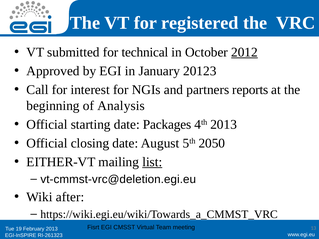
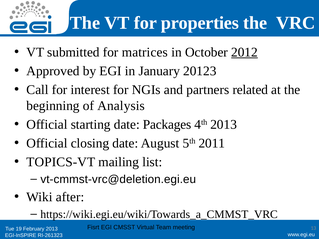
registered: registered -> properties (200, 23)
technical: technical -> matrices (145, 52)
reports: reports -> related (250, 90)
2050: 2050 -> 2011 (212, 143)
EITHER-VT: EITHER-VT -> TOPICS-VT (61, 162)
list underline: present -> none (152, 162)
